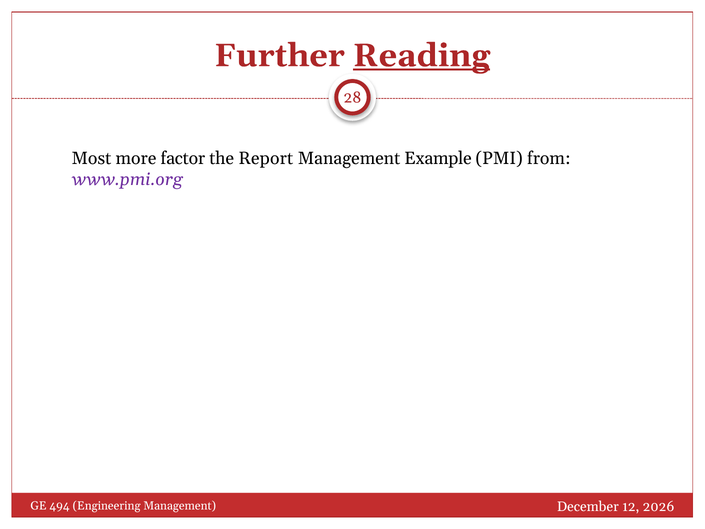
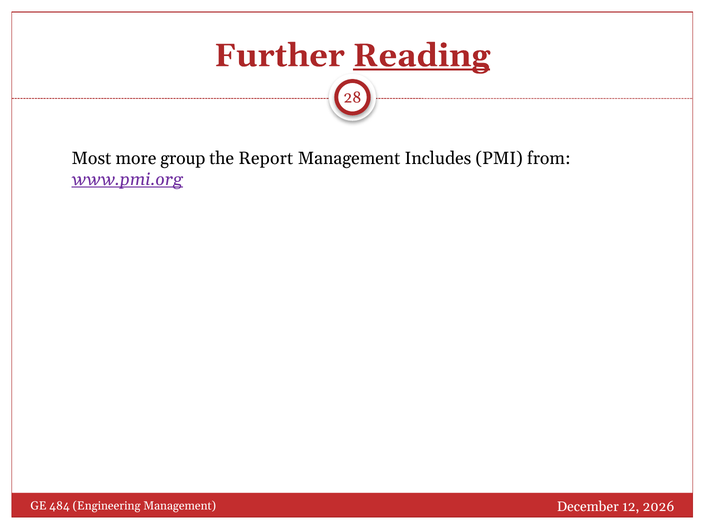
factor: factor -> group (183, 158)
Example: Example -> Includes (438, 158)
www.pmi.org underline: none -> present (127, 180)
494: 494 -> 484 (60, 506)
